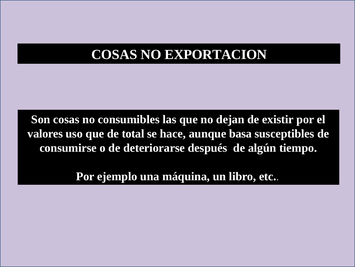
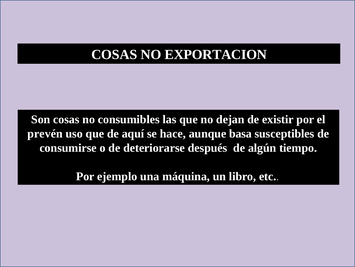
valores: valores -> prevén (45, 133)
total: total -> aquí (133, 133)
